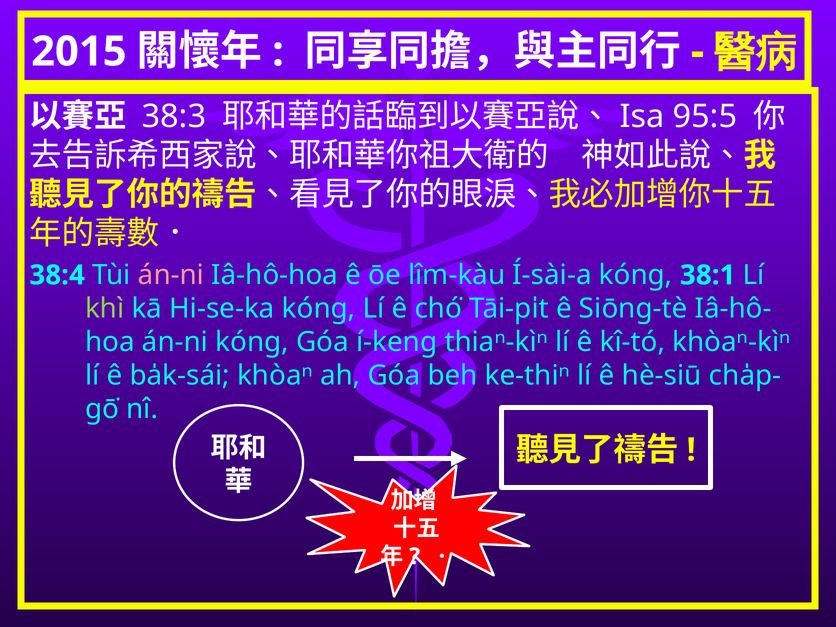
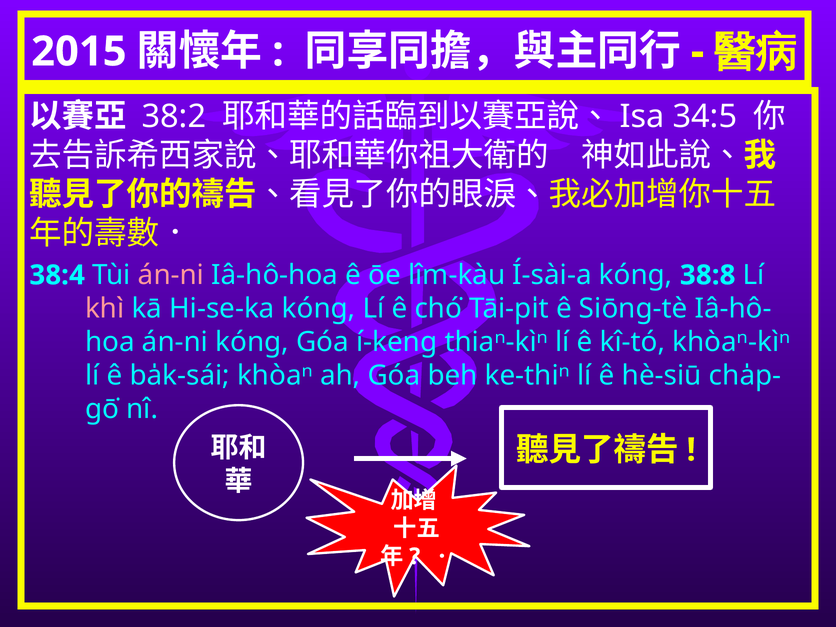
38:3: 38:3 -> 38:2 (174, 117)
95:5: 95:5 -> 34:5 (705, 117)
38:1: 38:1 -> 38:8 (708, 275)
khì colour: light green -> pink (105, 309)
